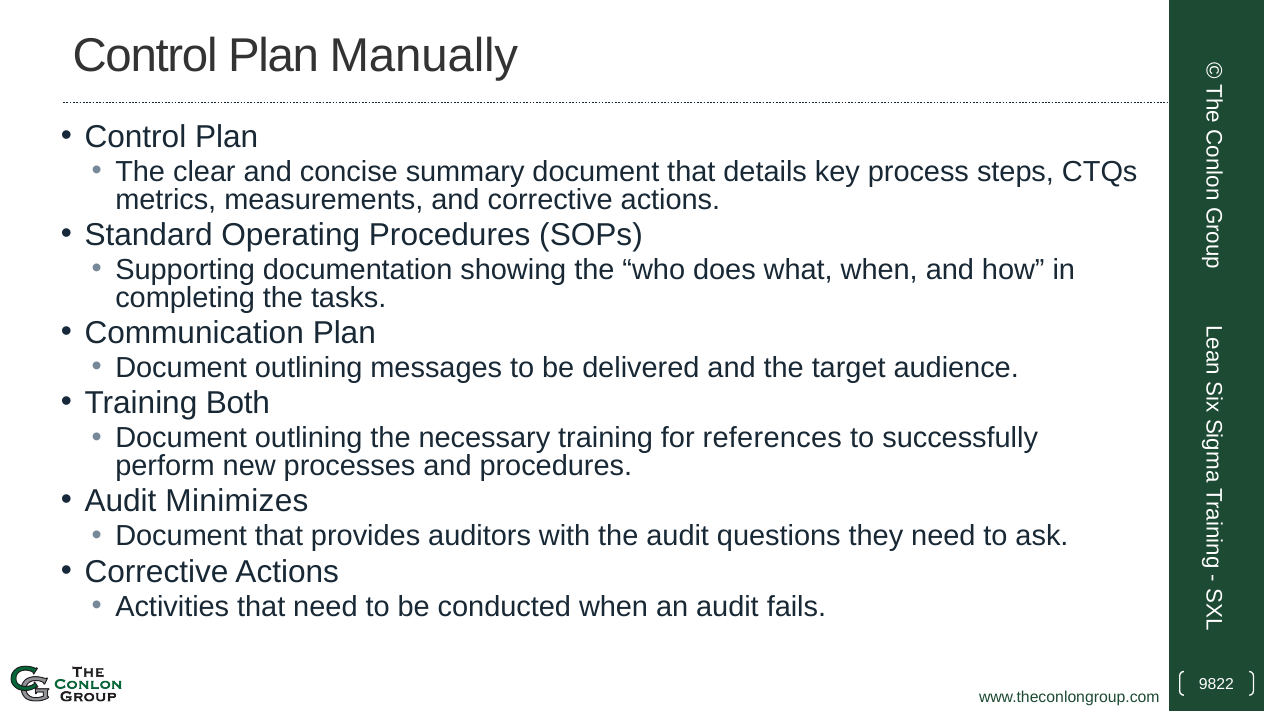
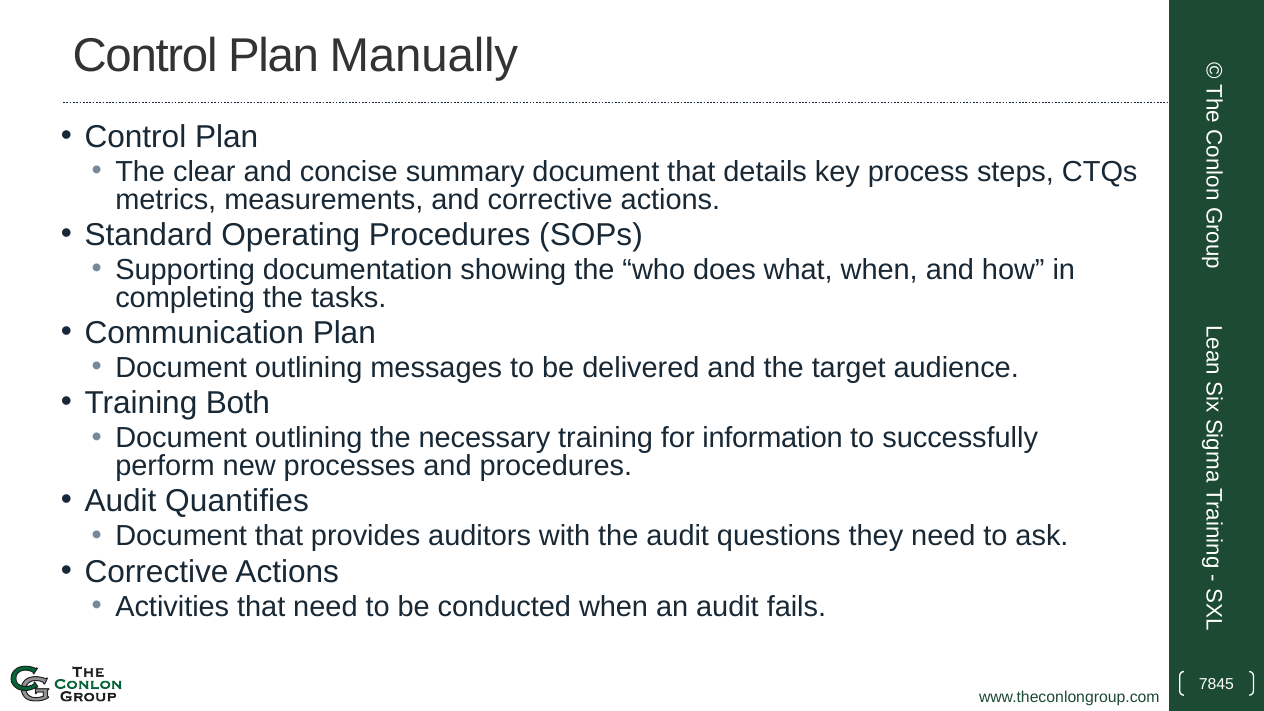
references: references -> information (773, 438)
Minimizes: Minimizes -> Quantifies (237, 501)
9822: 9822 -> 7845 (1216, 684)
